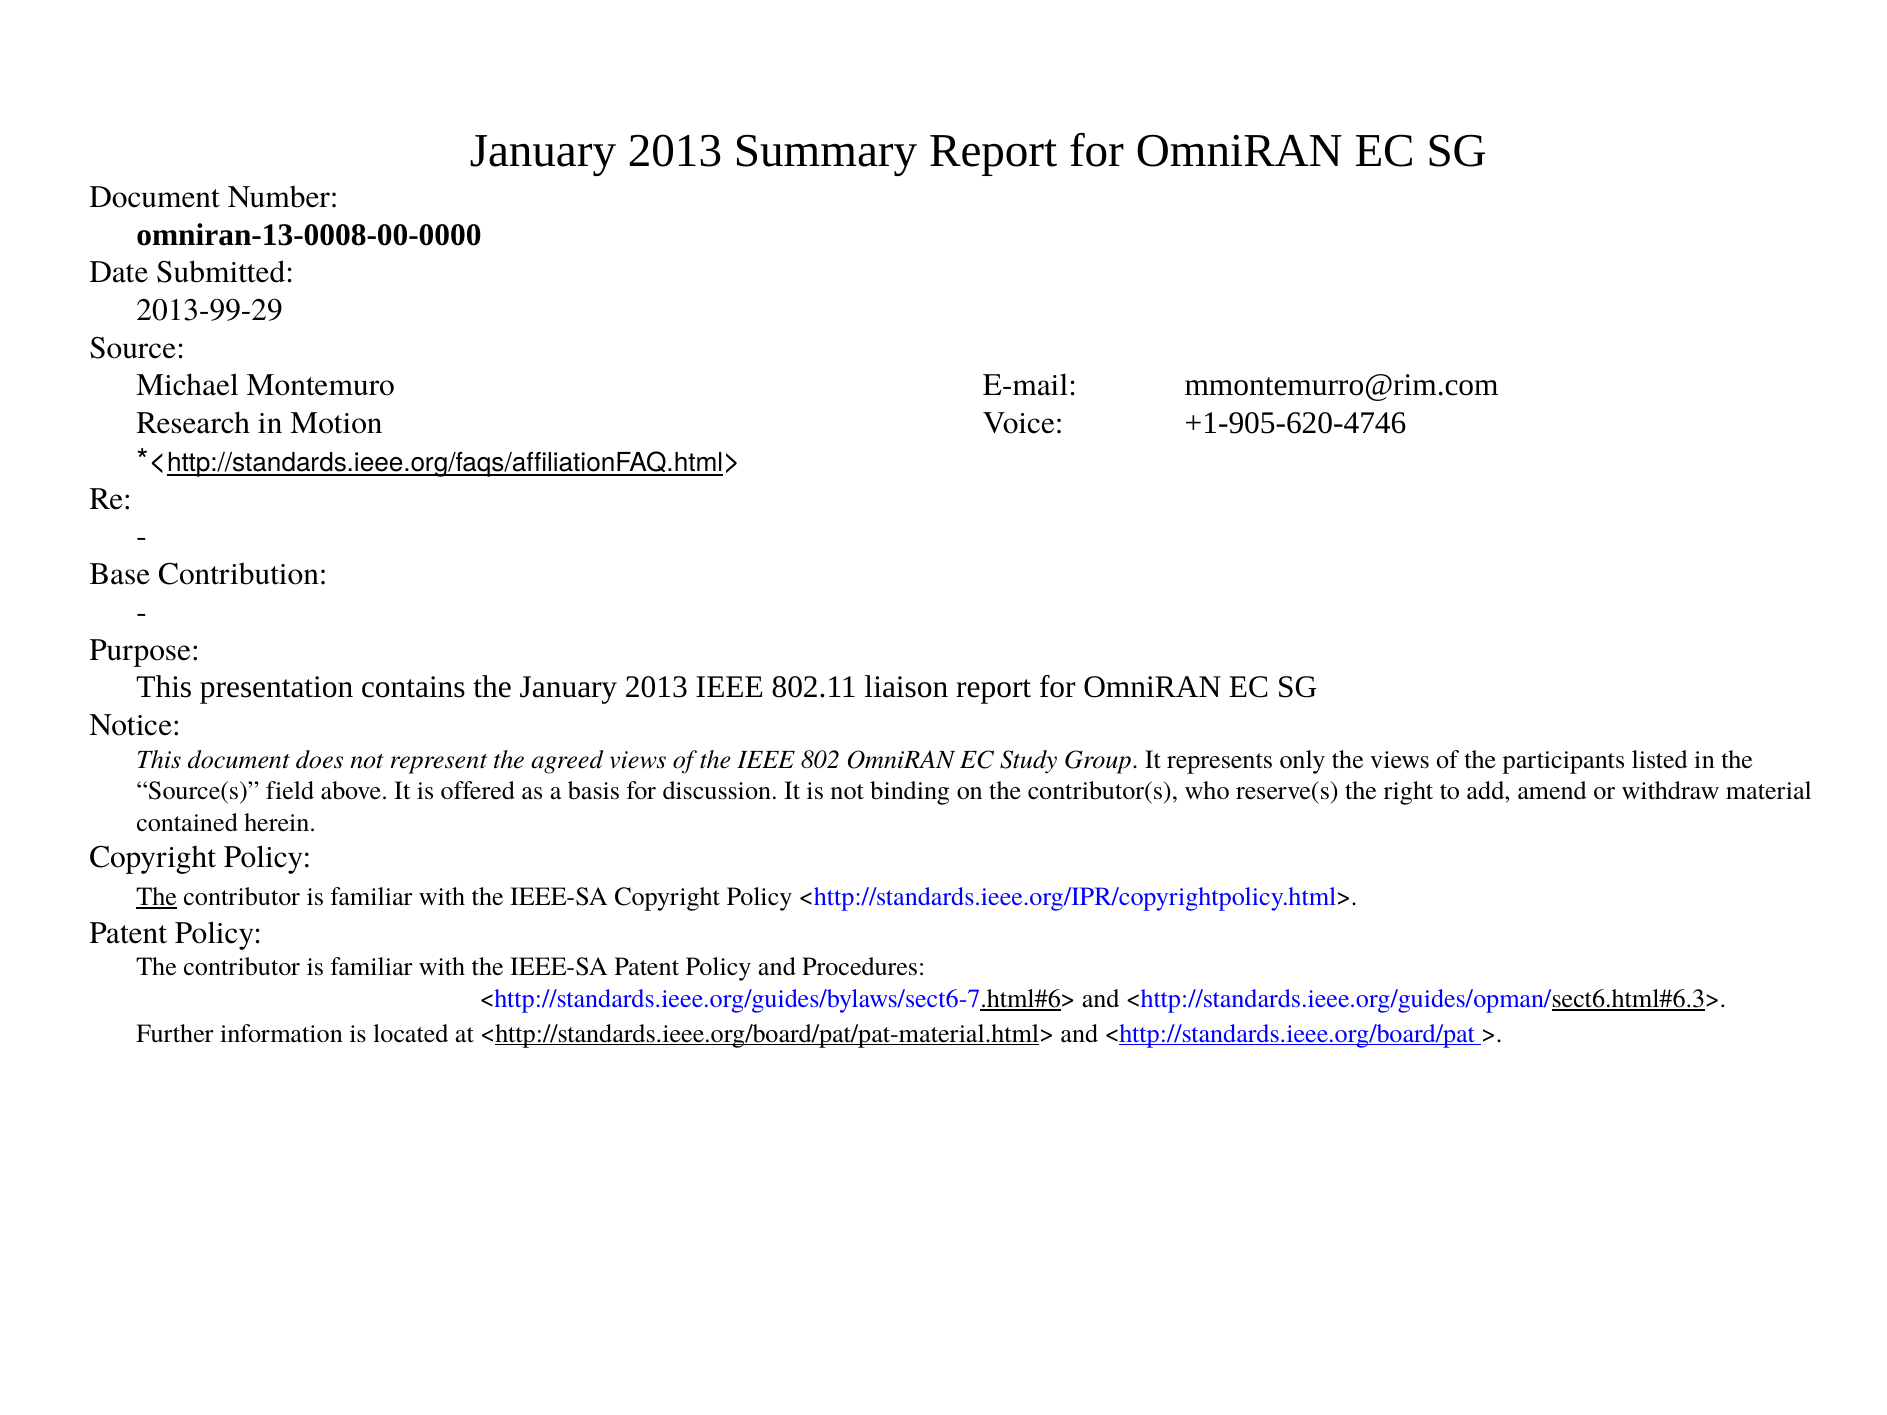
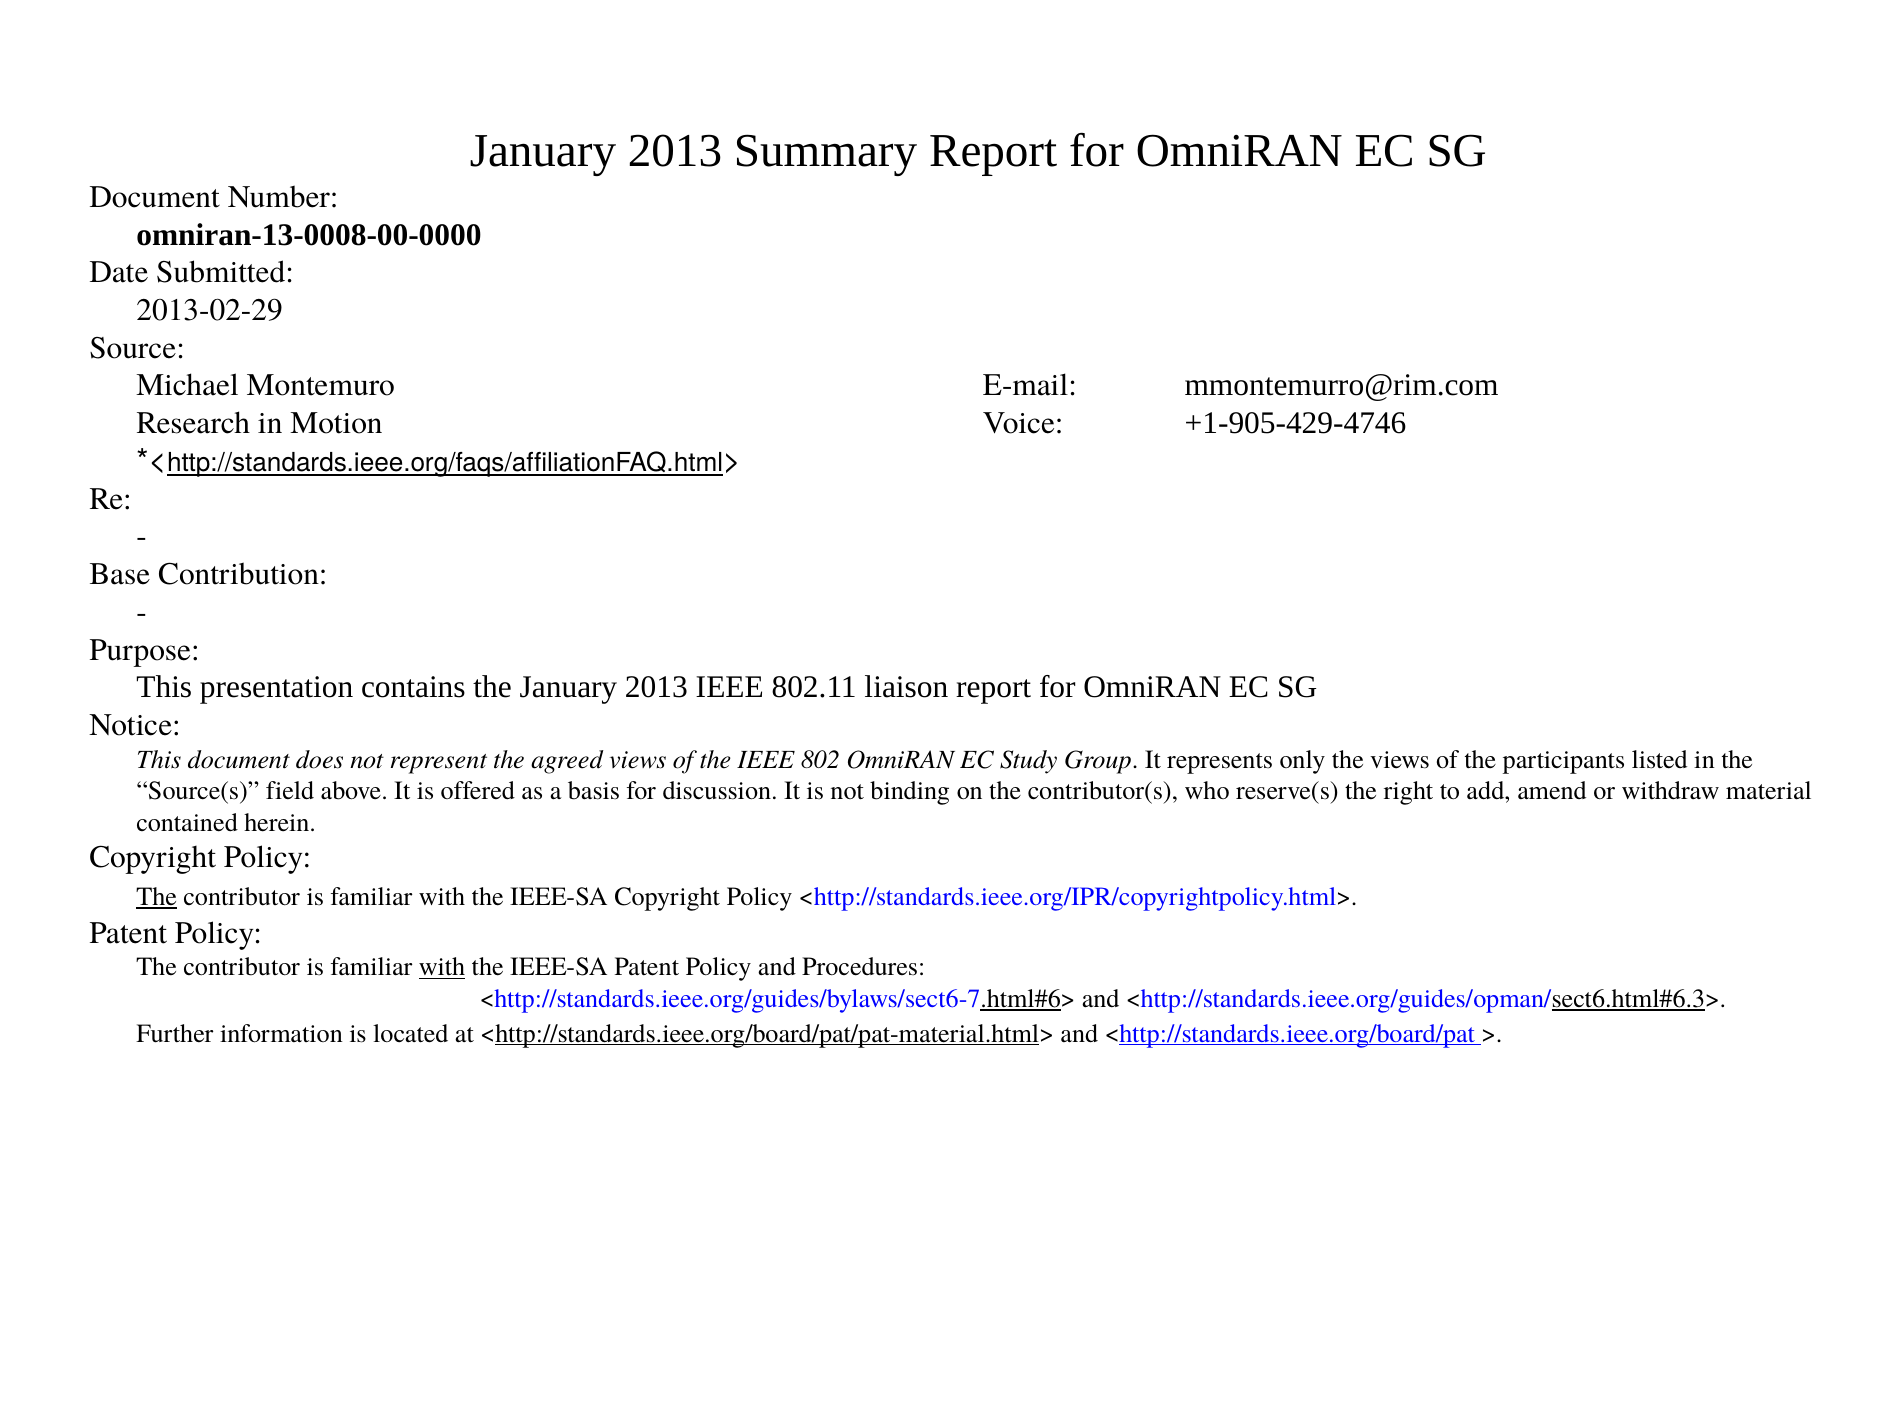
2013-99-29: 2013-99-29 -> 2013-02-29 (210, 310)
+1-905-620-4746: +1-905-620-4746 -> +1-905-429-4746 (1296, 423)
with underline: none -> present (442, 967)
